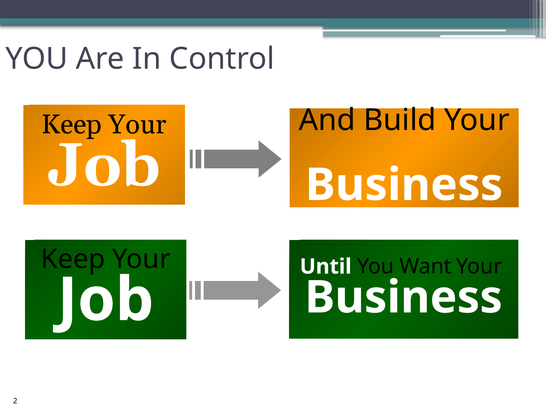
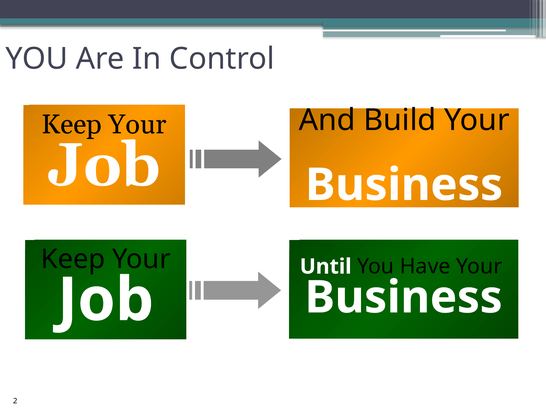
Want: Want -> Have (425, 267)
